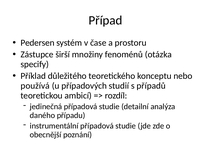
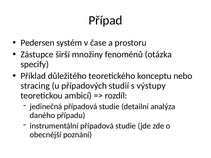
používá: používá -> stracing (35, 86)
případů: případů -> výstupy (151, 86)
